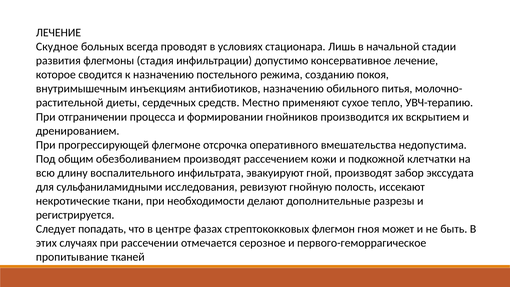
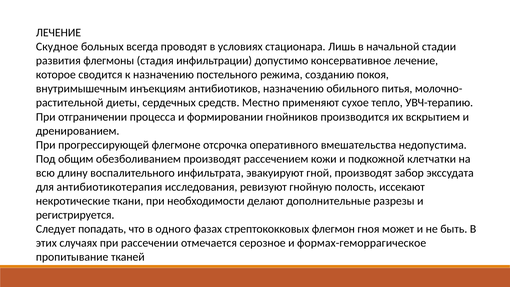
сульфаниламидными: сульфаниламидными -> антибиотикотерапия (109, 187)
центре: центре -> одного (173, 229)
первого-геморрагическое: первого-геморрагическое -> формах-геморрагическое (362, 243)
